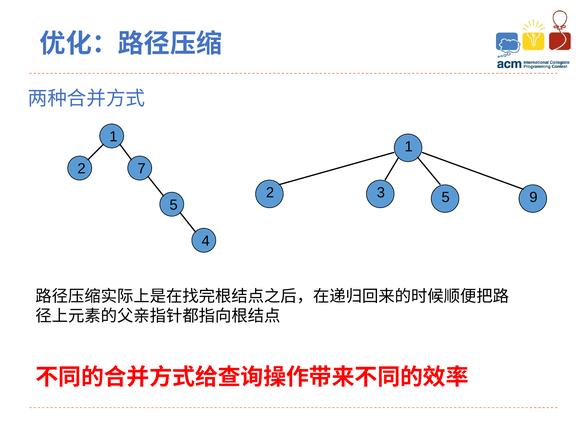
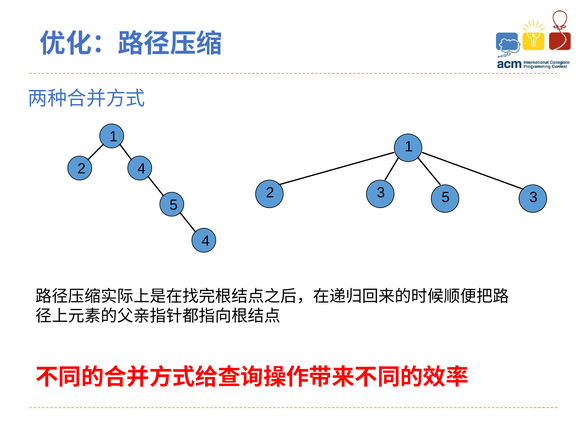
2 7: 7 -> 4 (142, 169)
3 9: 9 -> 3 (533, 198)
